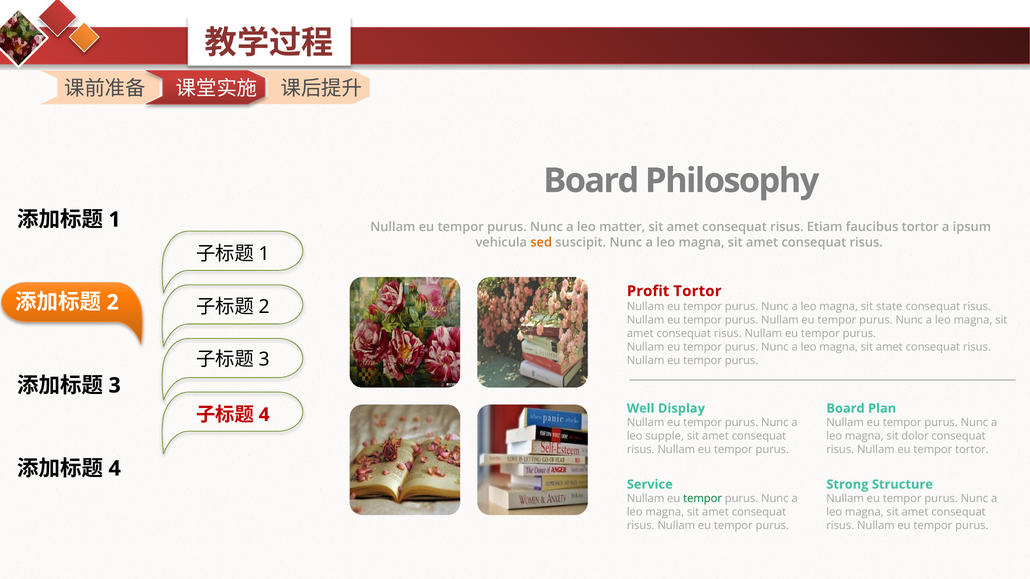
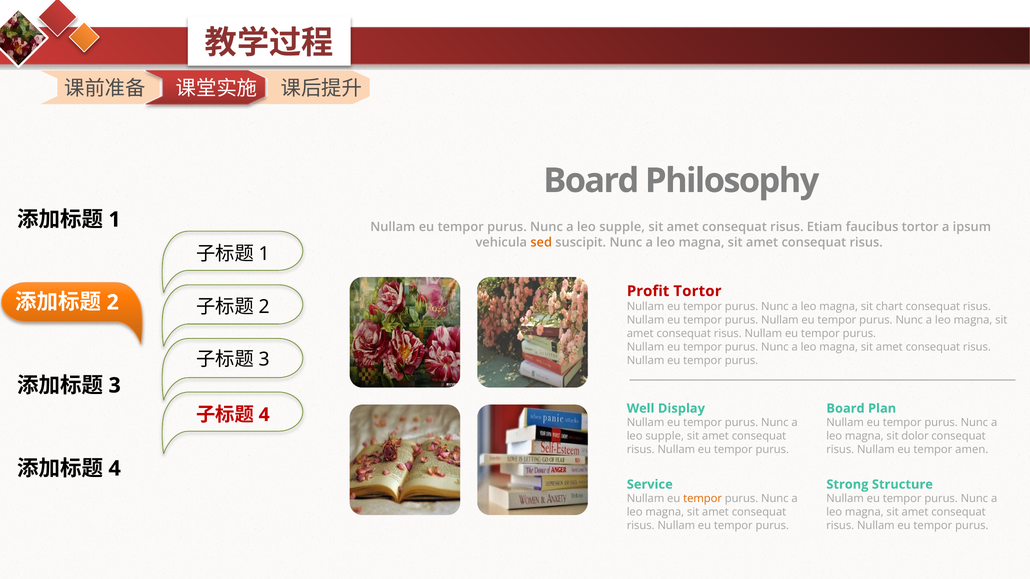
matter: matter -> supple (622, 227)
state: state -> chart (889, 307)
tempor tortor: tortor -> amen (972, 450)
tempor colour: green -> orange (703, 499)
